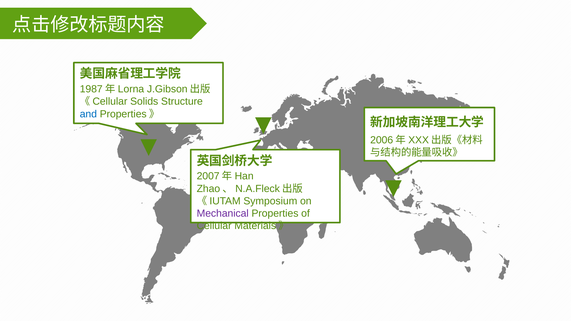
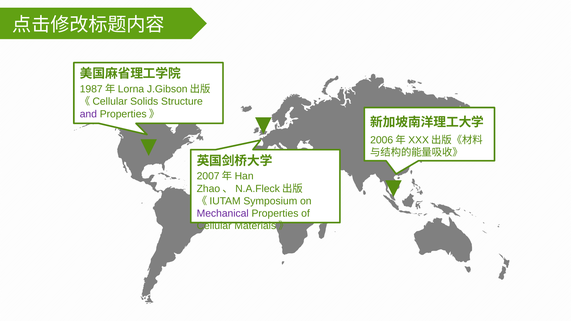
and colour: blue -> purple (88, 114)
